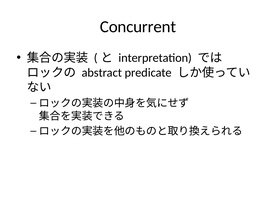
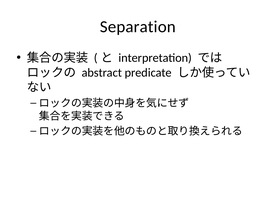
Concurrent: Concurrent -> Separation (138, 27)
